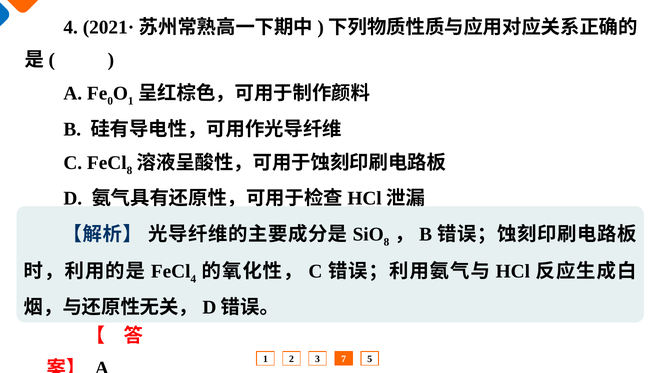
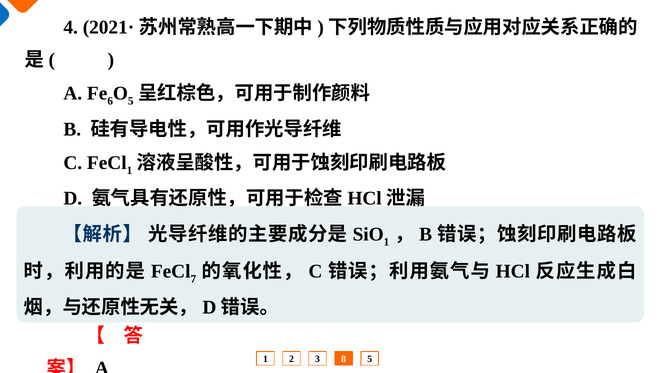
0: 0 -> 6 (110, 101)
1: 1 -> 5 (131, 101)
8: 8 -> 1 (129, 170)
8: 8 -> 1 (387, 242)
4: 4 -> 7 (193, 279)
7: 7 -> 8 (344, 359)
